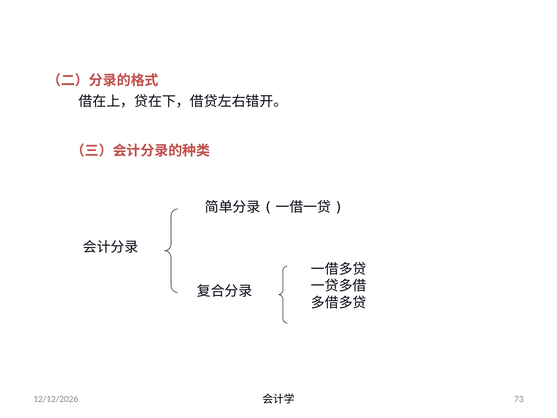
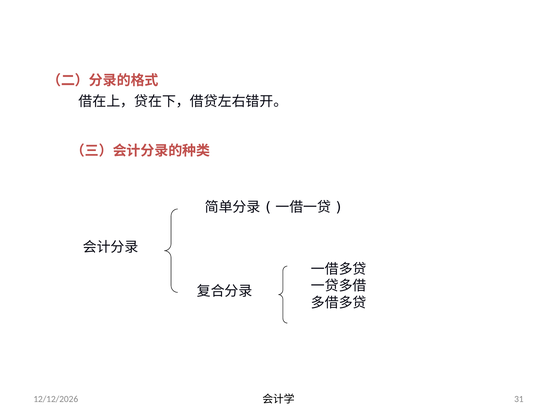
73: 73 -> 31 (519, 399)
